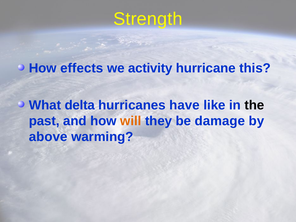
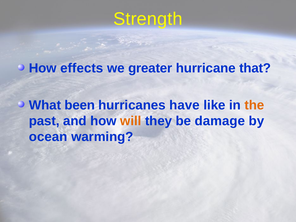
activity: activity -> greater (150, 68)
this: this -> that (255, 68)
delta: delta -> been (80, 105)
the colour: black -> orange (254, 105)
above: above -> ocean (48, 137)
